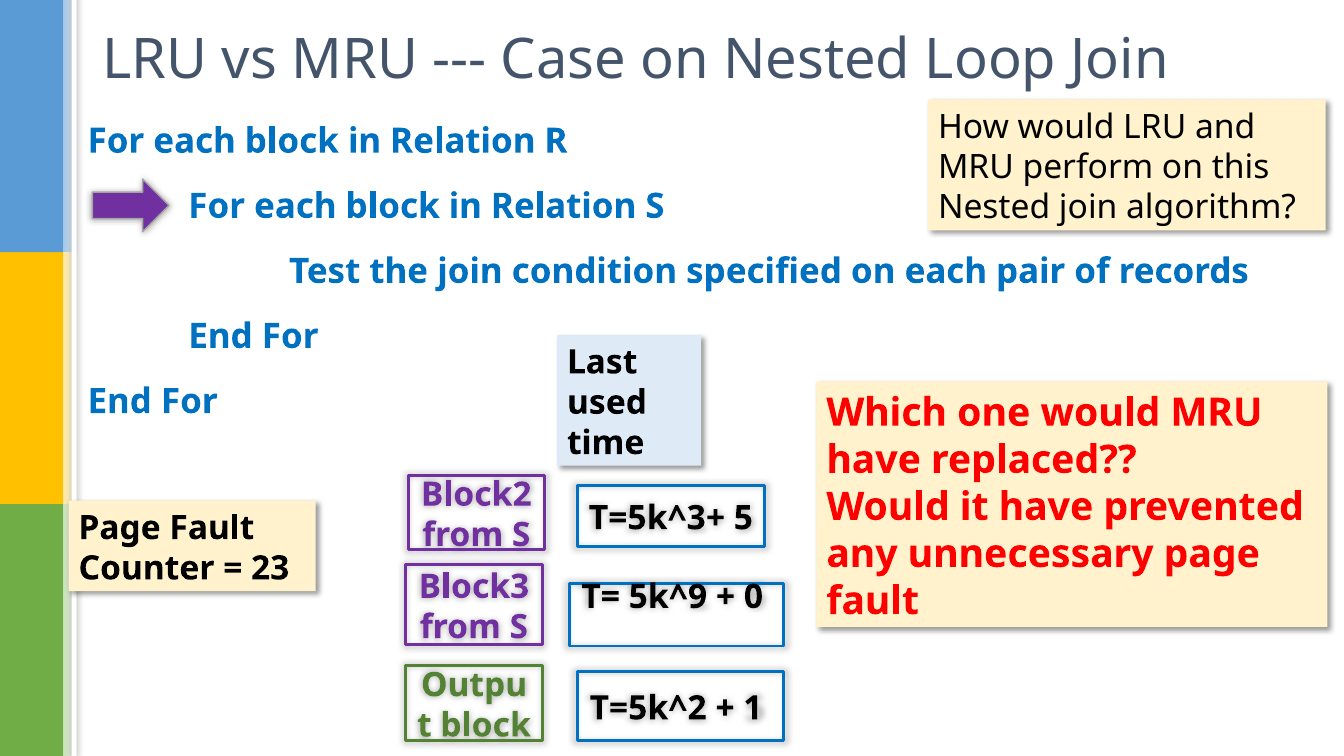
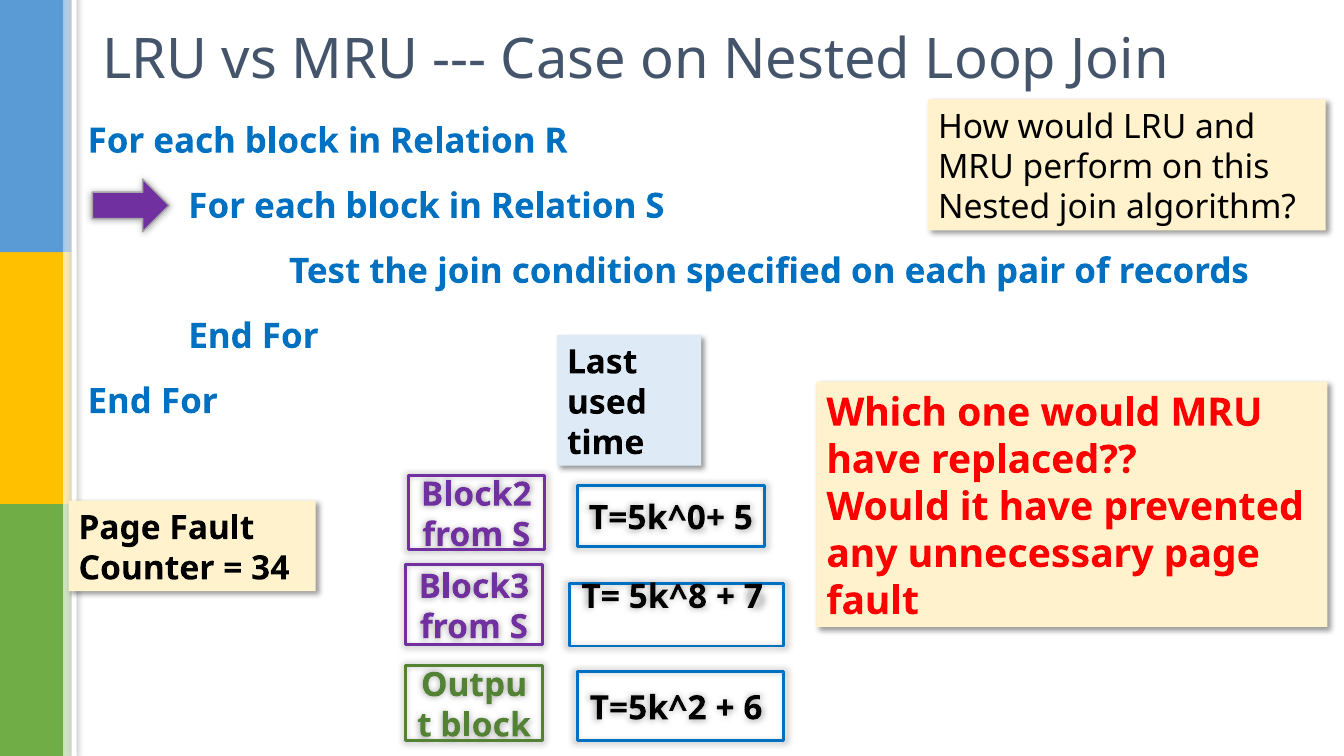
T=5k^3+: T=5k^3+ -> T=5k^0+ (657, 518)
23: 23 -> 34 (270, 568)
5k^9: 5k^9 -> 5k^8 (668, 597)
0: 0 -> 7 (753, 597)
1: 1 -> 6 (753, 708)
